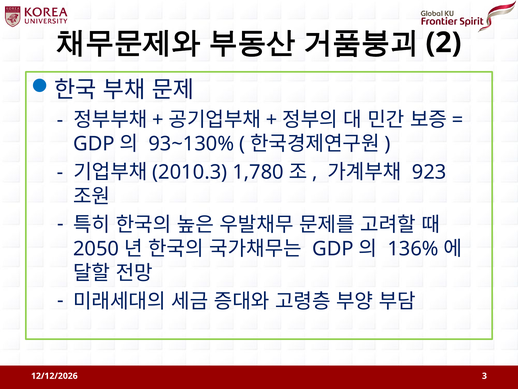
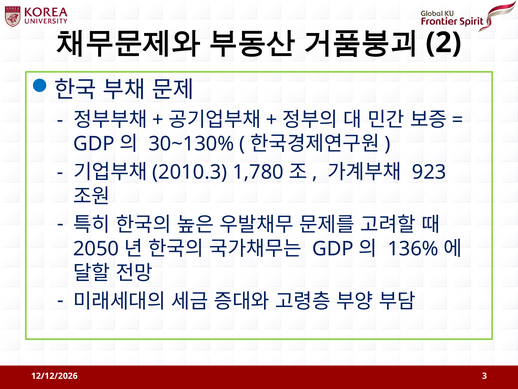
93~130%: 93~130% -> 30~130% (191, 144)
